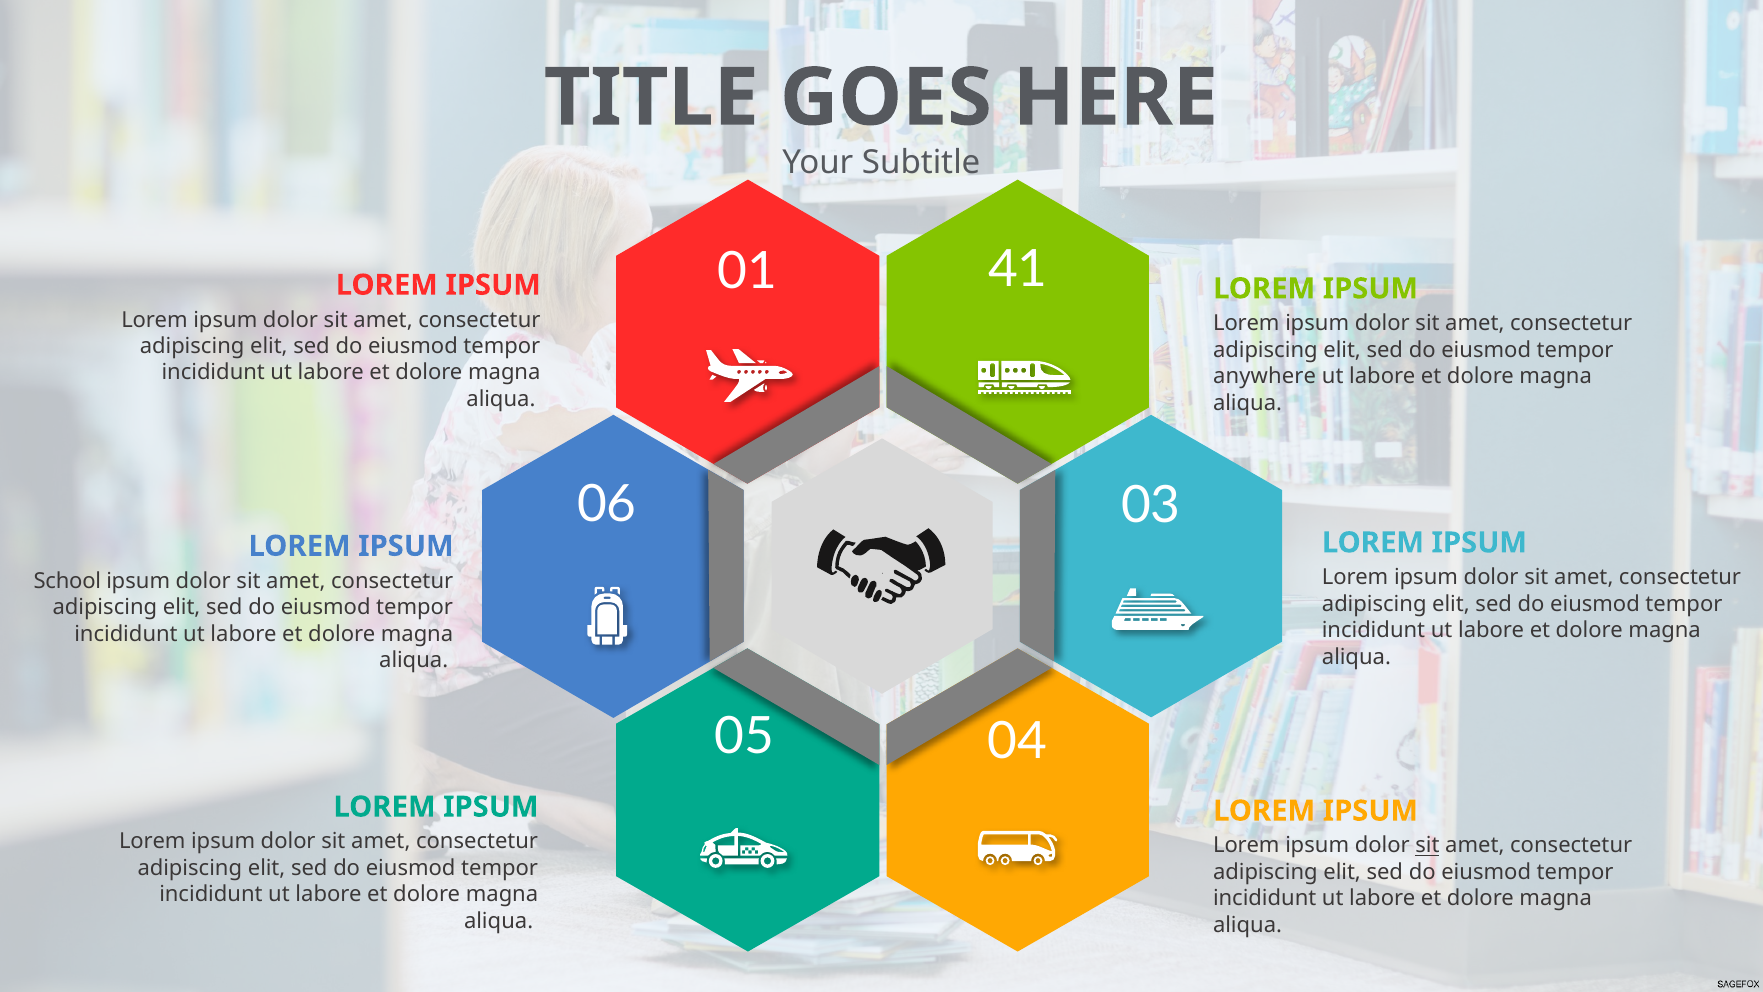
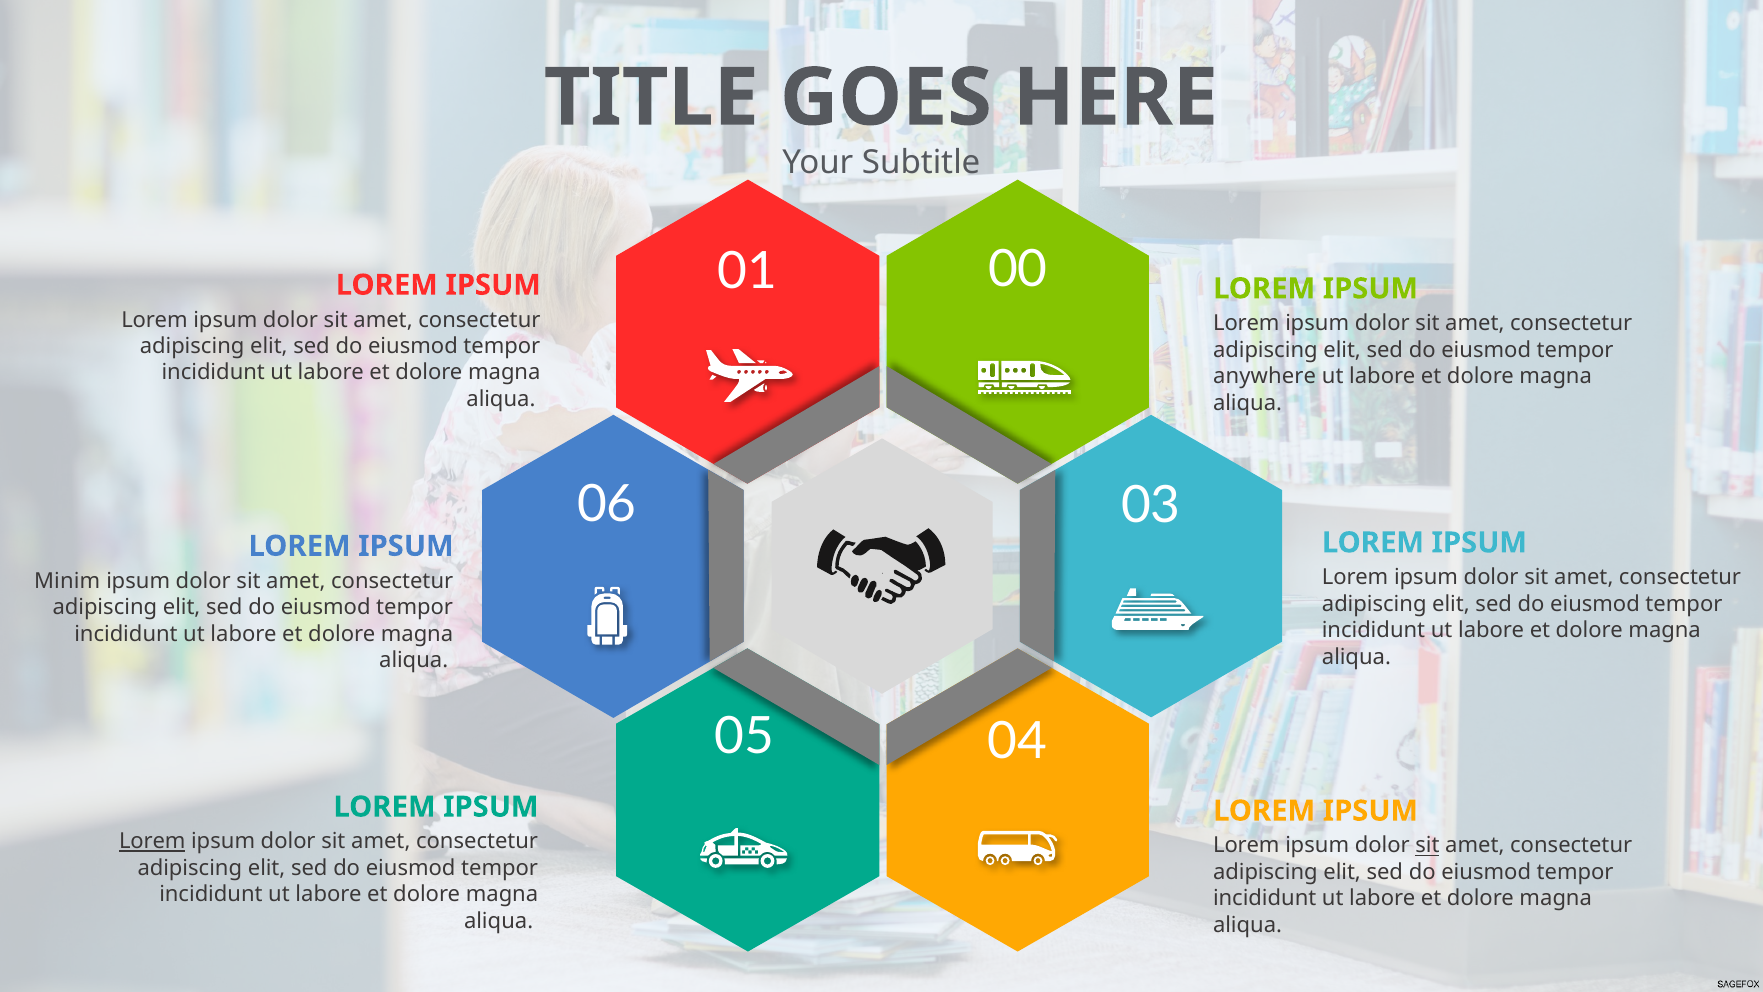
41: 41 -> 00 (1018, 270)
School: School -> Minim (67, 581)
Lorem underline: none -> present (152, 841)
